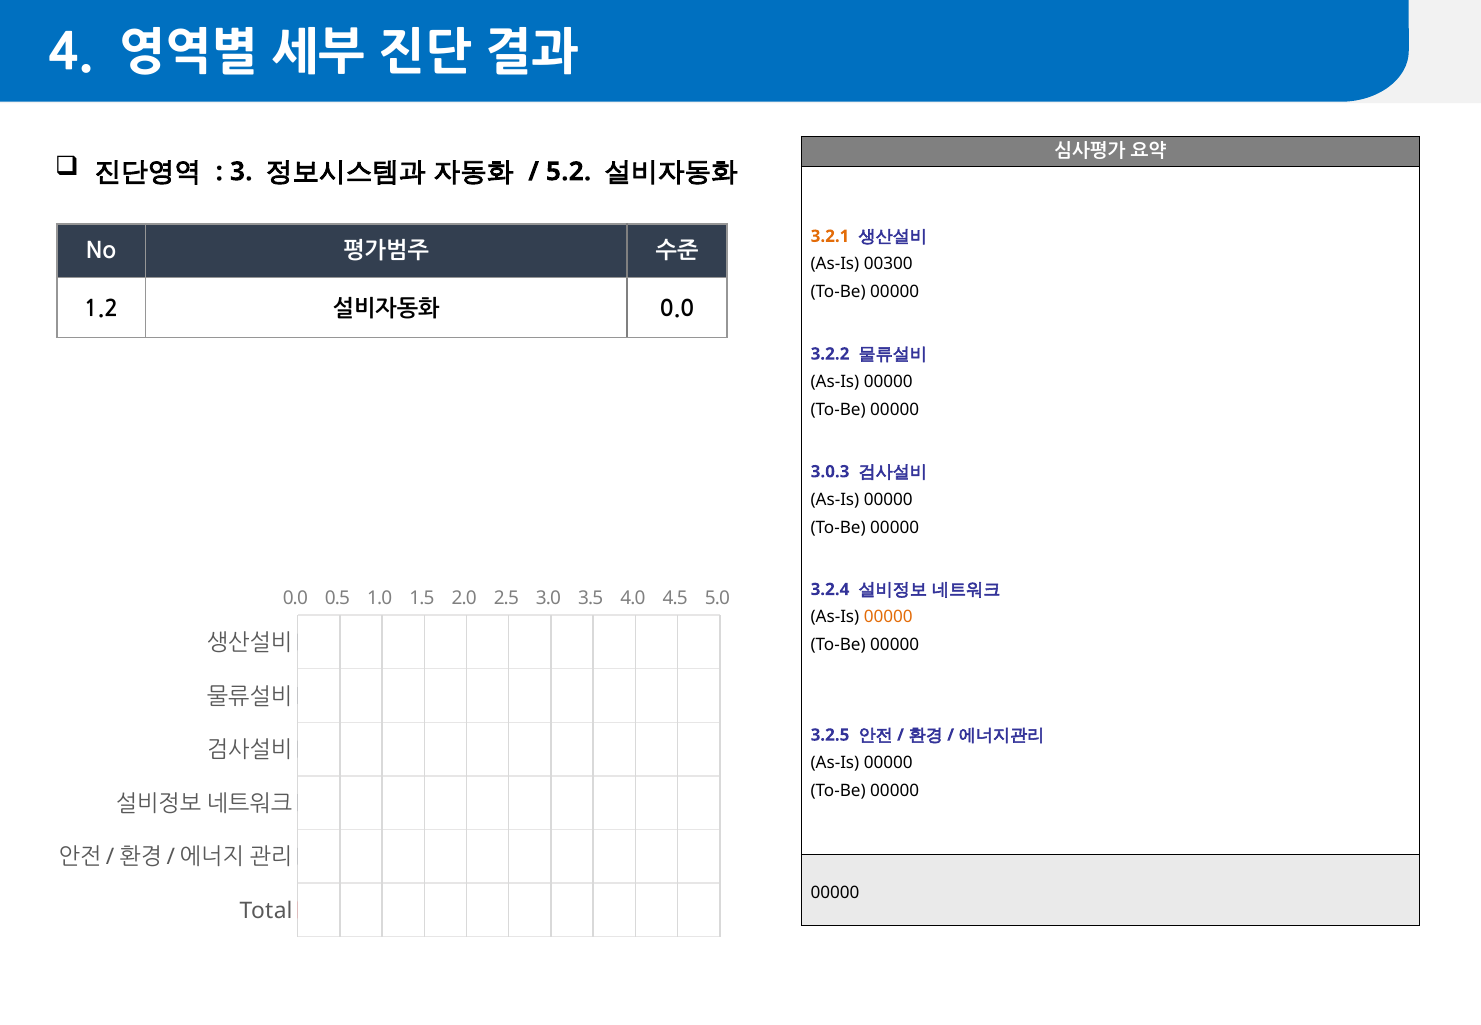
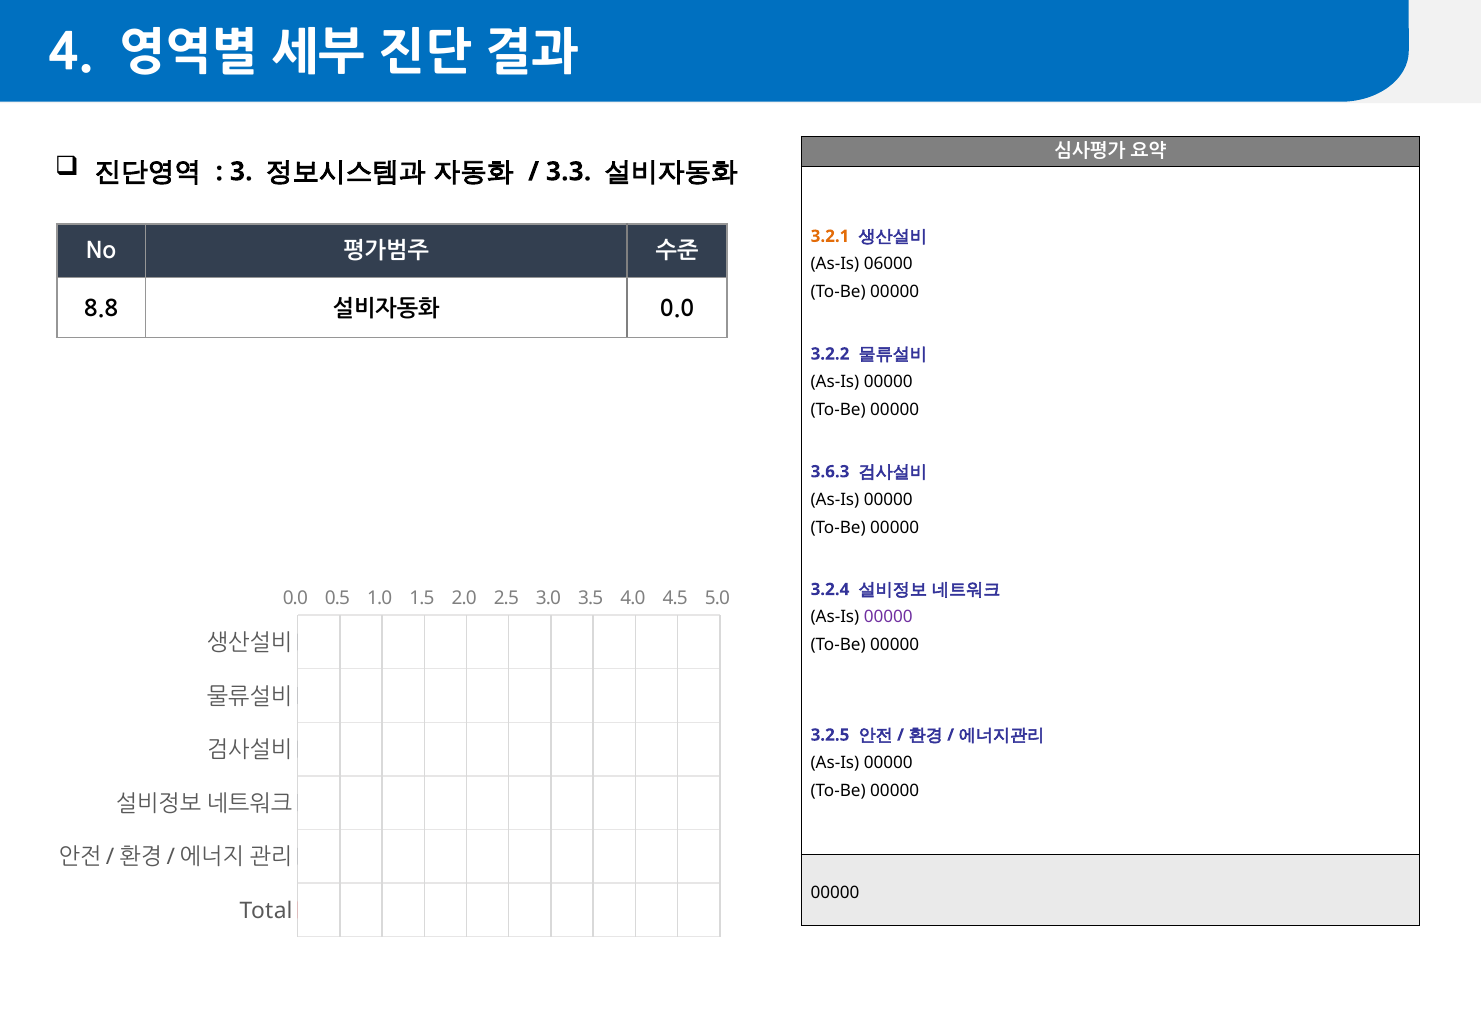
5.2: 5.2 -> 3.3 (569, 172)
00300: 00300 -> 06000 (888, 264)
1.2: 1.2 -> 8.8 (101, 309)
3.0.3: 3.0.3 -> 3.6.3 (830, 472)
00000 colour: orange -> purple (888, 617)
